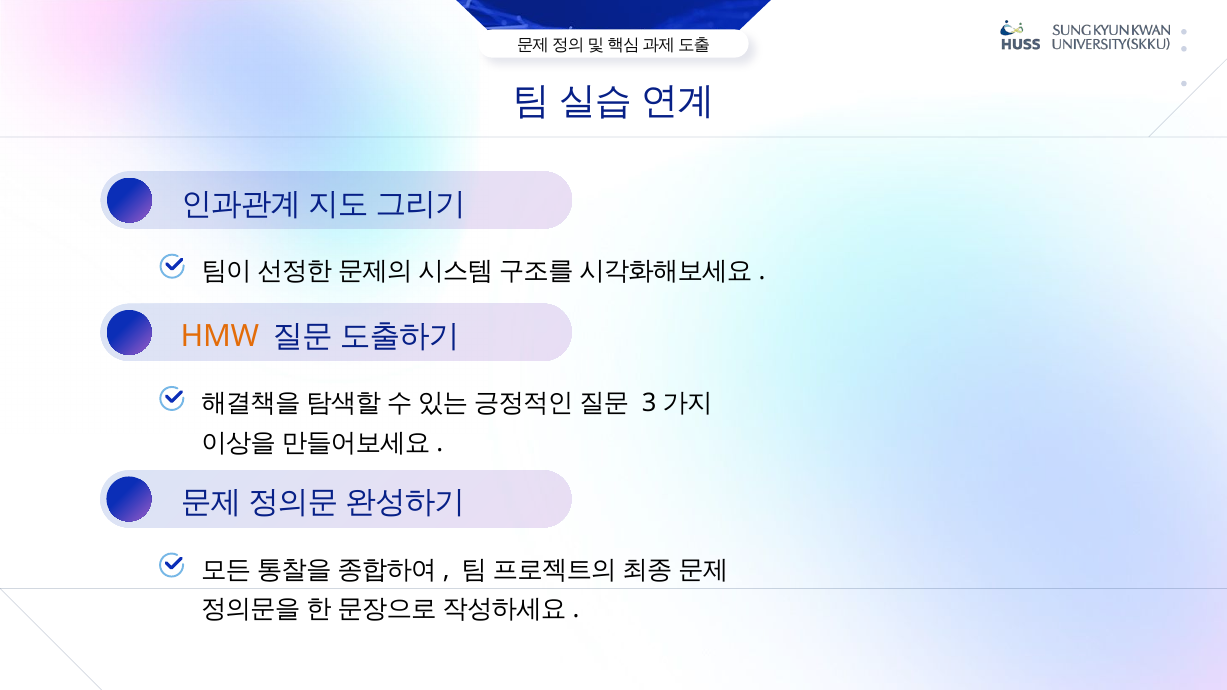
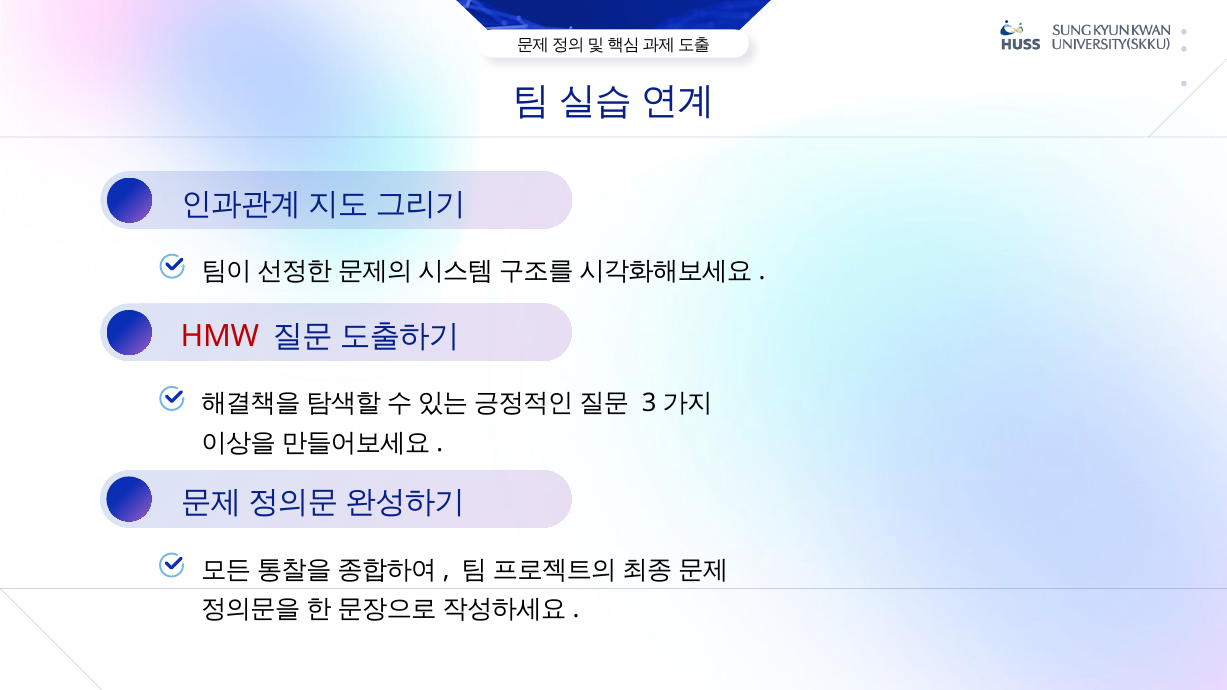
HMW colour: orange -> red (220, 336)
